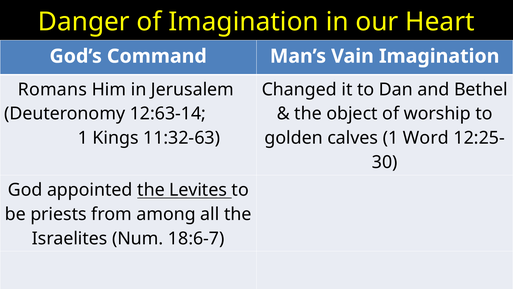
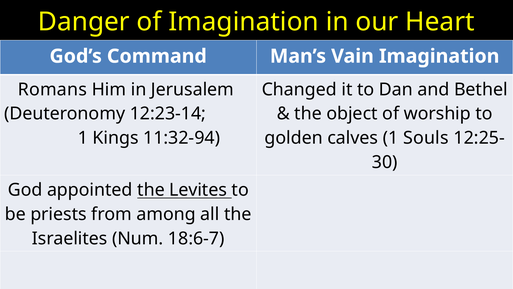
12:63-14: 12:63-14 -> 12:23-14 (168, 114)
11:32-63: 11:32-63 -> 11:32-94 (182, 138)
Word: Word -> Souls (426, 138)
